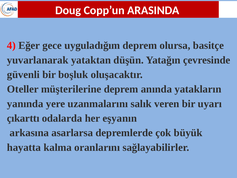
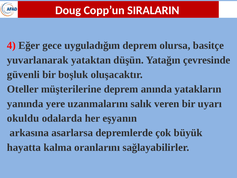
ARASINDA: ARASINDA -> SIRALARIN (153, 10)
çıkarttı: çıkarttı -> okuldu (23, 118)
